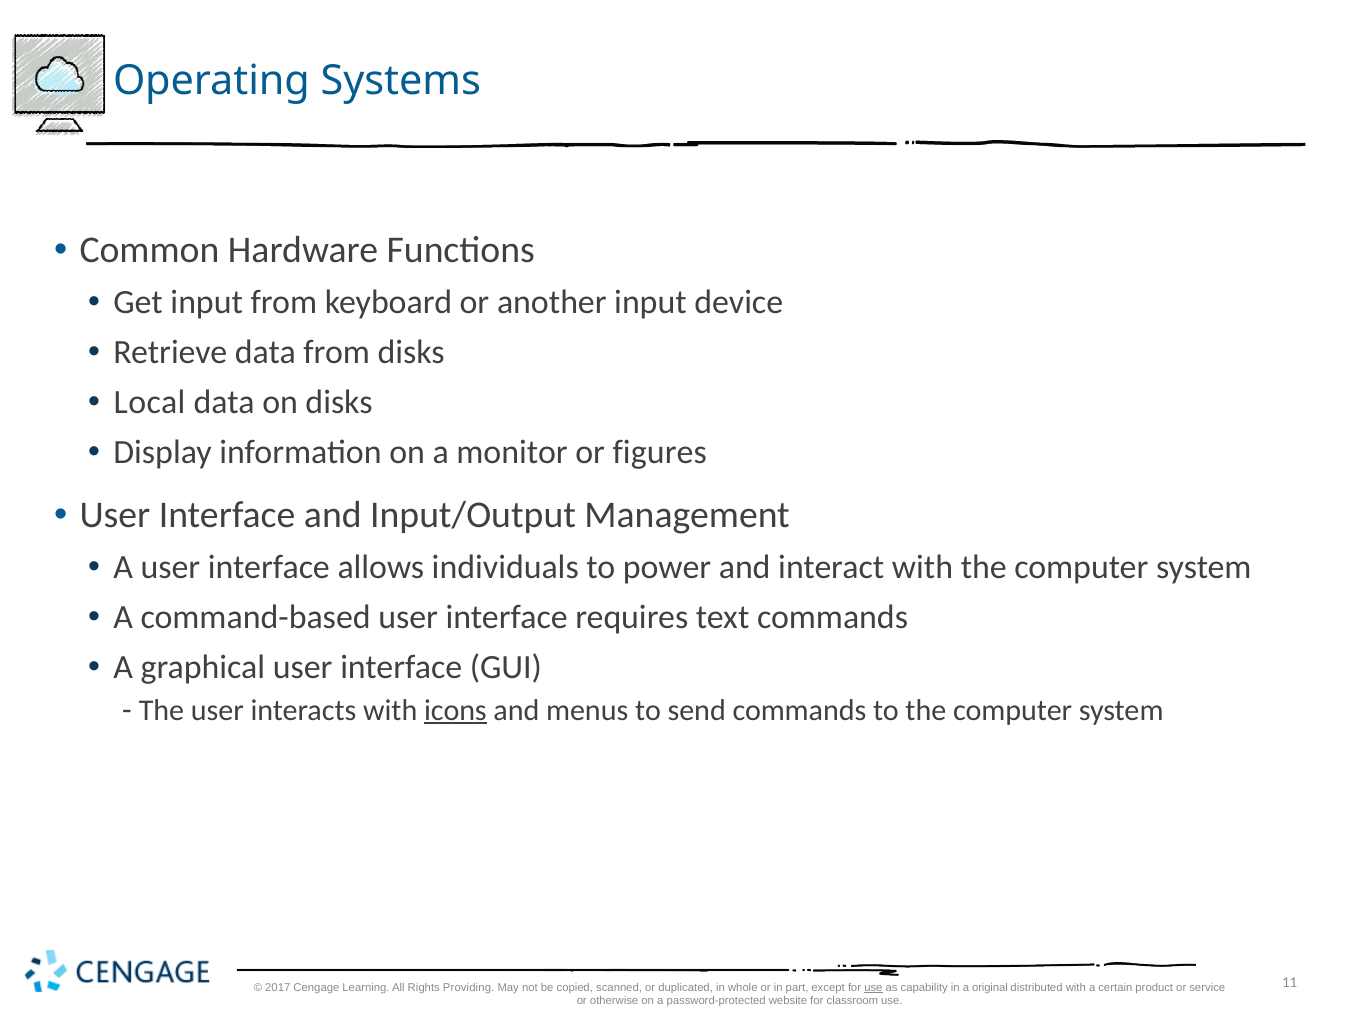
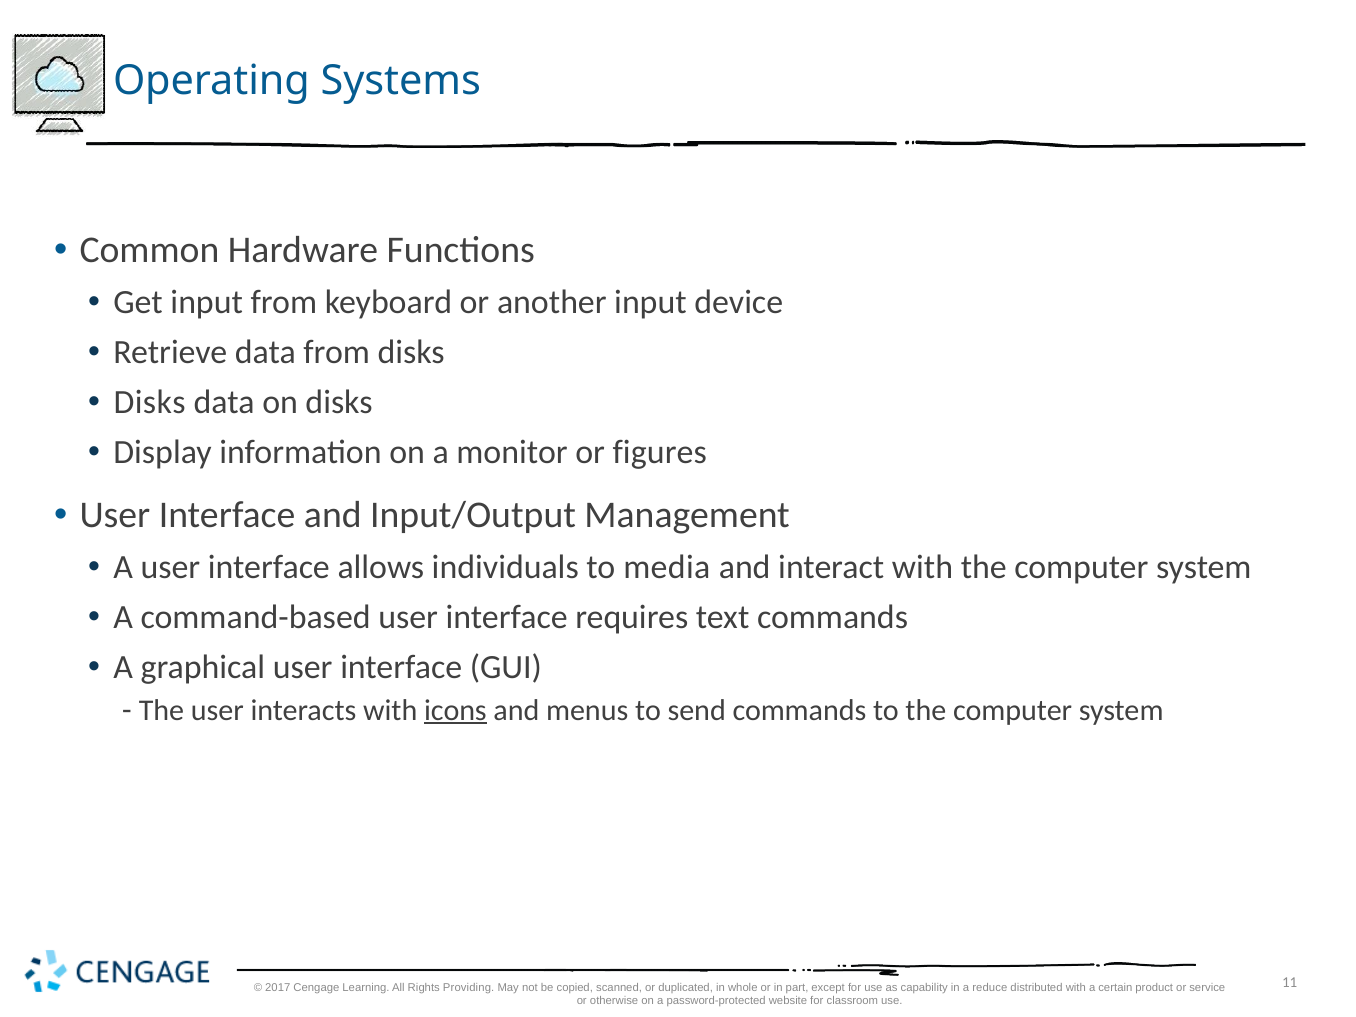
Local: Local -> Disks (150, 402)
power: power -> media (667, 568)
use underline: present -> none (873, 988)
original: original -> reduce (990, 988)
